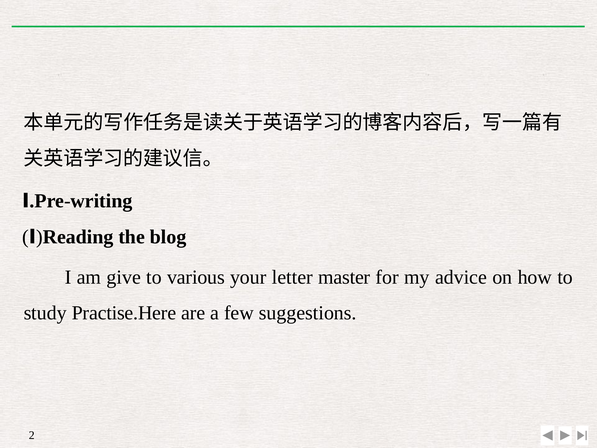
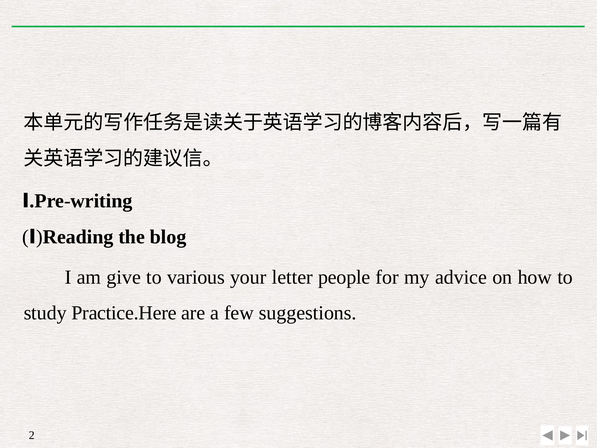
master: master -> people (344, 277)
Practise.Here: Practise.Here -> Practice.Here (124, 313)
